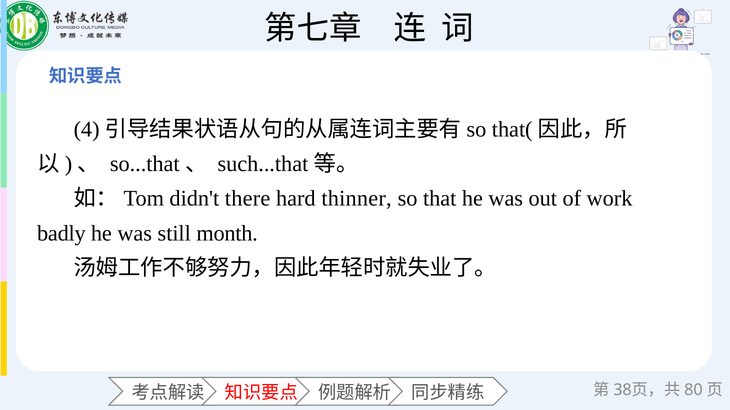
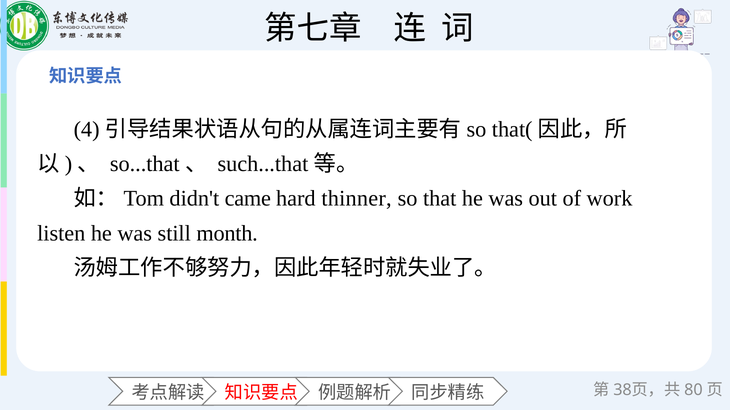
there: there -> came (248, 199)
badly: badly -> listen (61, 234)
